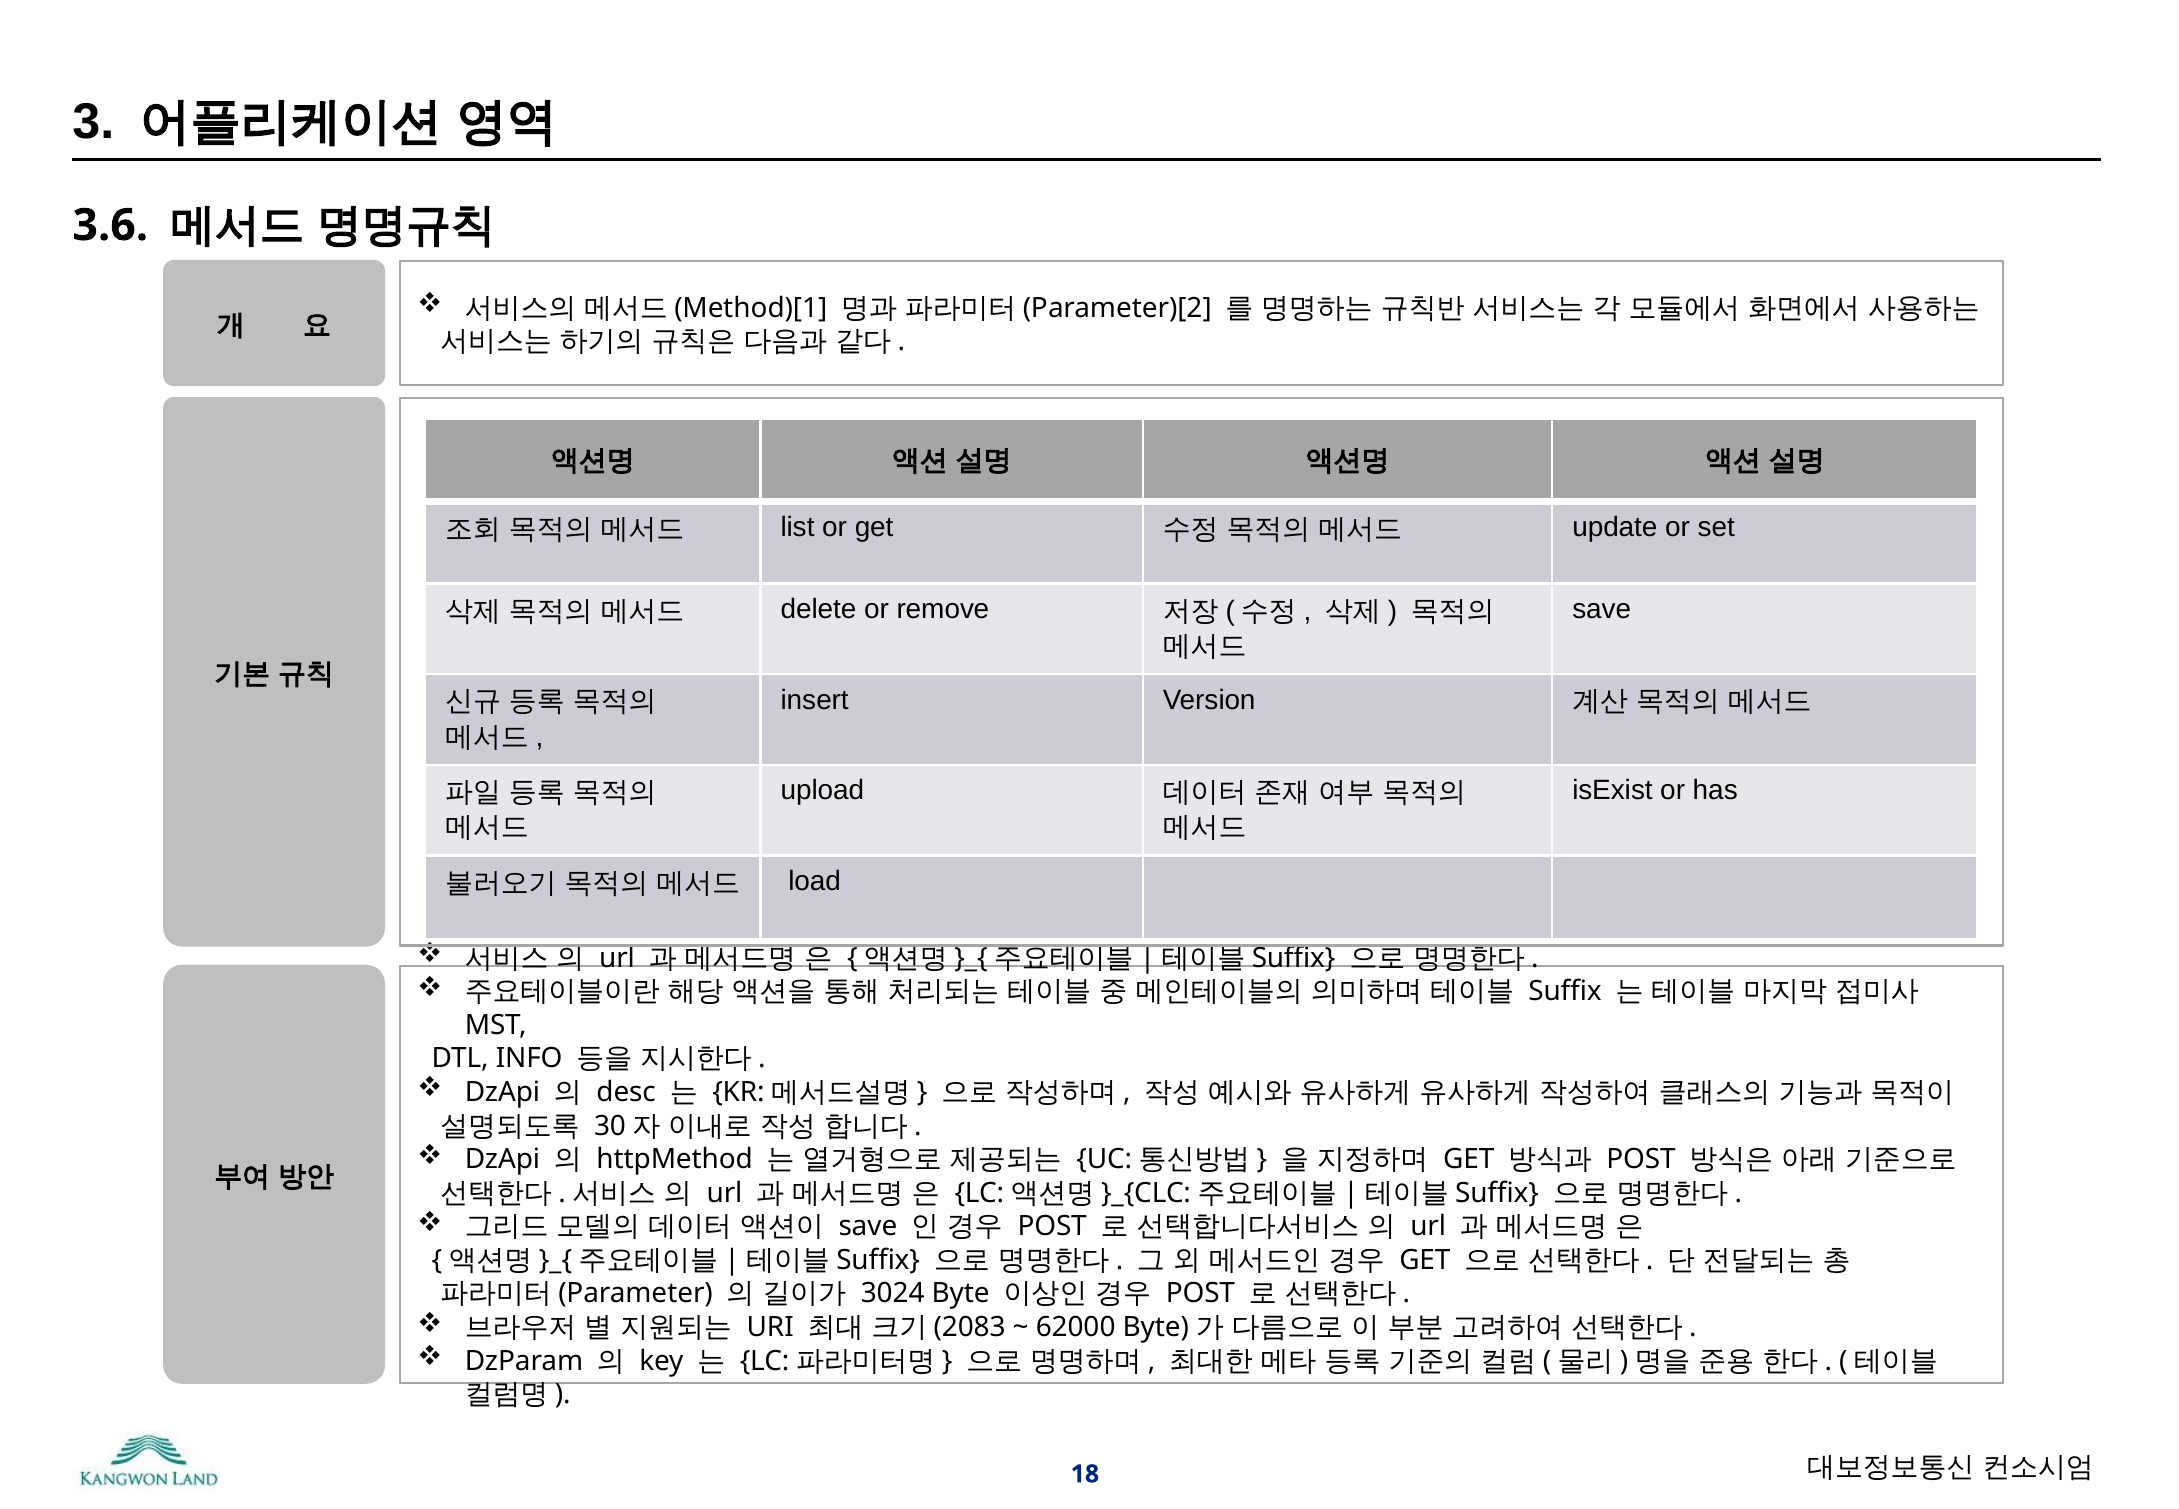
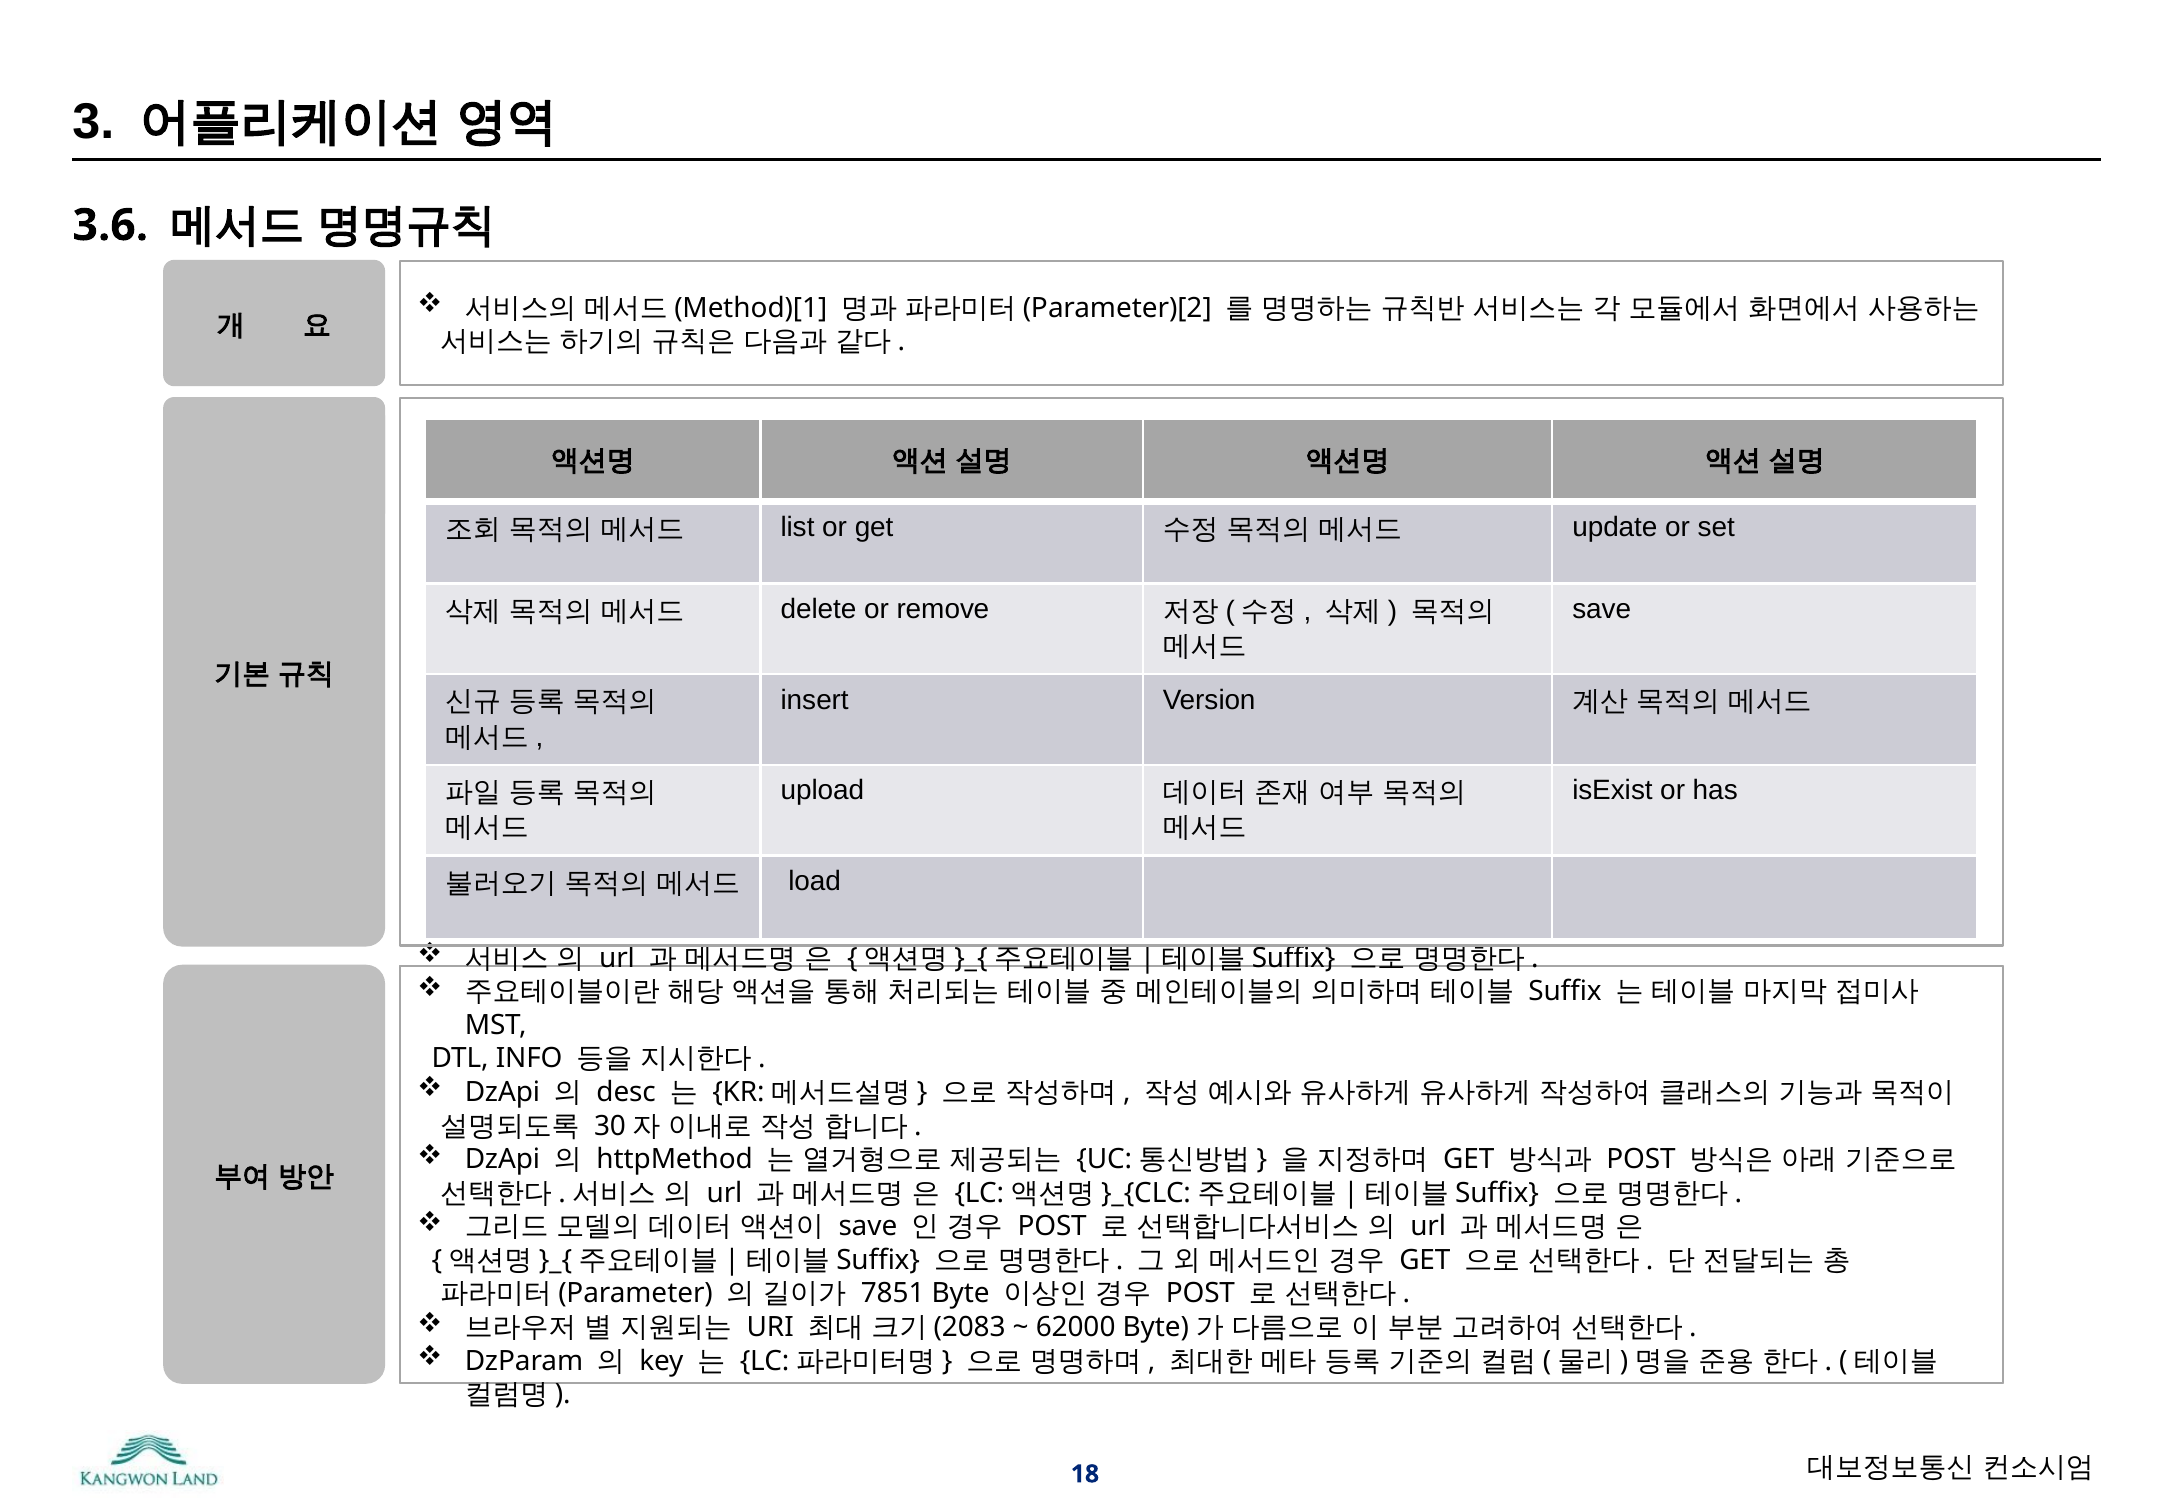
3024: 3024 -> 7851 (893, 1293)
